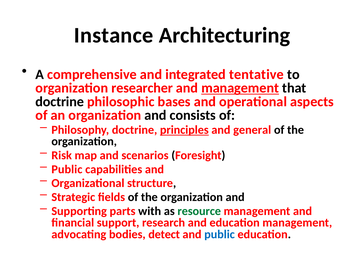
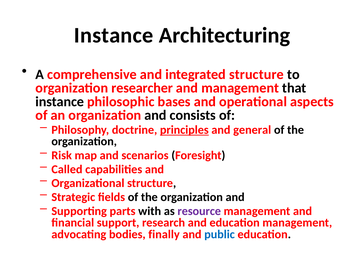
integrated tentative: tentative -> structure (256, 74)
management underline: present -> none (240, 88)
doctrine: doctrine -> instance (60, 102)
Public: Public -> Called (67, 169)
resource colour: green -> purple (199, 211)
detect: detect -> finally (164, 234)
